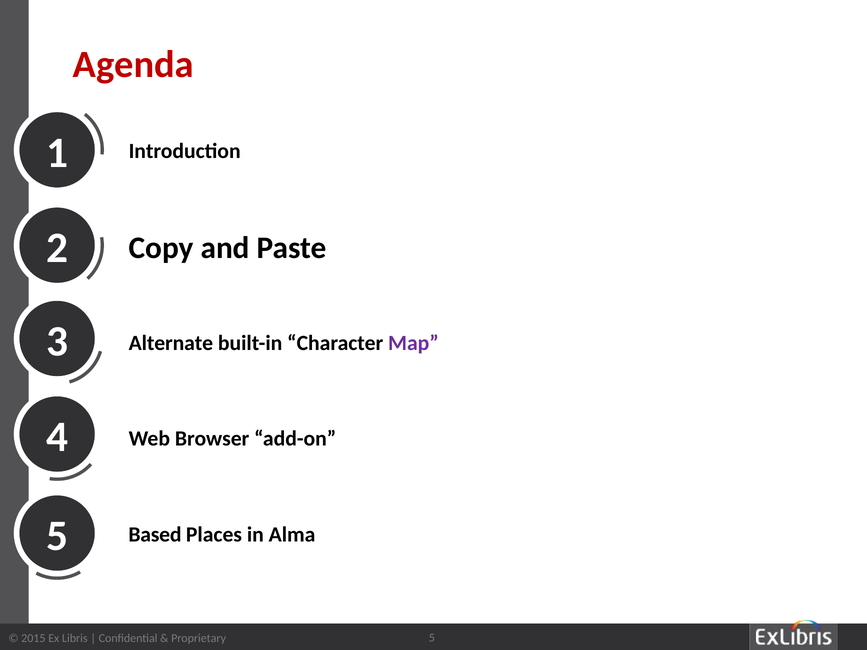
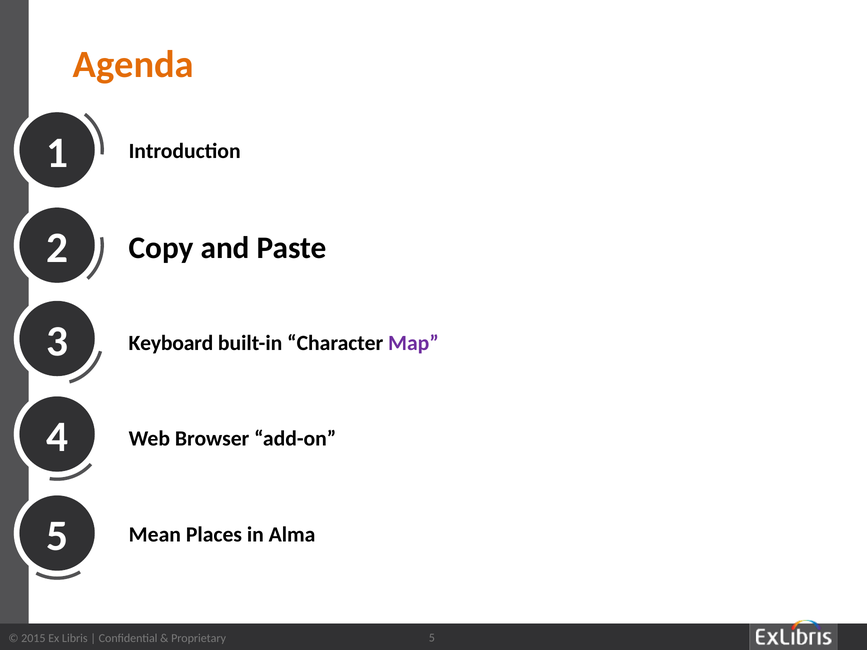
Agenda colour: red -> orange (133, 65)
Alternate: Alternate -> Keyboard (171, 343)
Based: Based -> Mean (155, 535)
